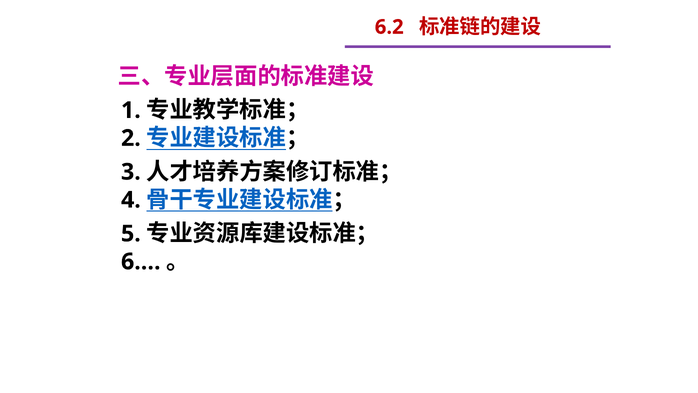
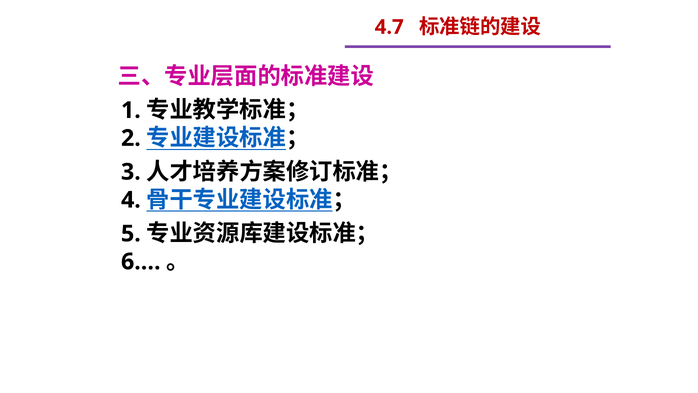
6.2: 6.2 -> 4.7 (389, 27)
